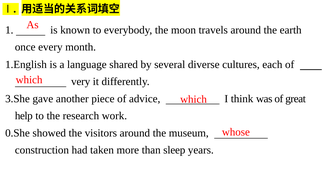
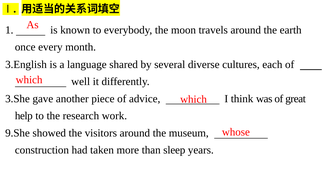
1.English: 1.English -> 3.English (26, 65)
very: very -> well (81, 82)
0.She: 0.She -> 9.She (18, 133)
